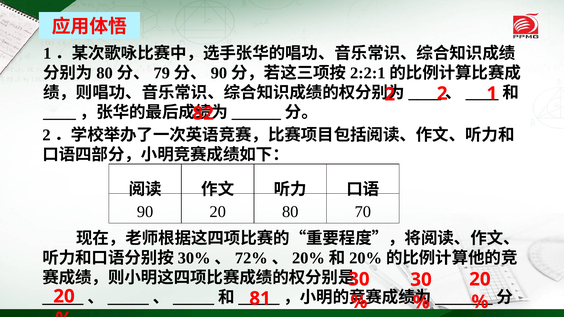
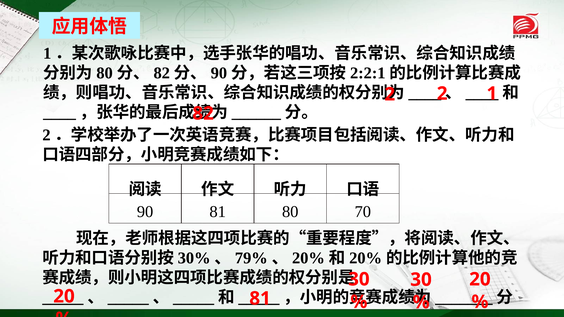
79: 79 -> 82 (162, 73)
90 20: 20 -> 81 (218, 212)
72%: 72% -> 79% (251, 258)
